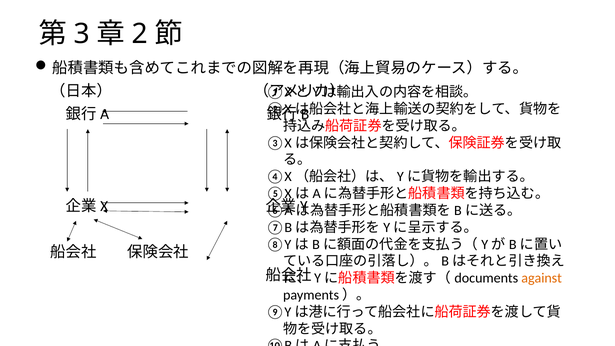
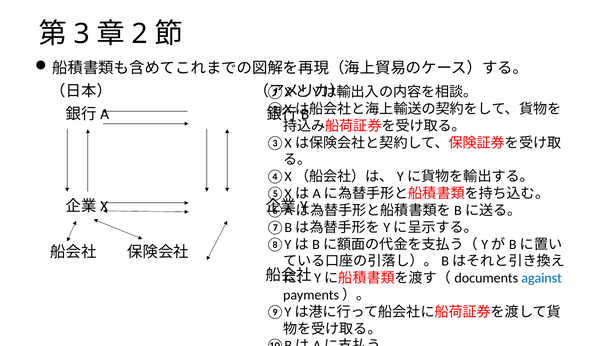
against colour: orange -> blue (542, 278)
